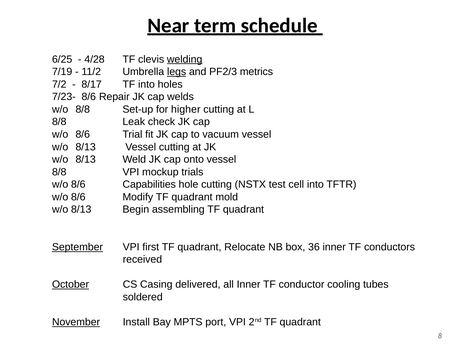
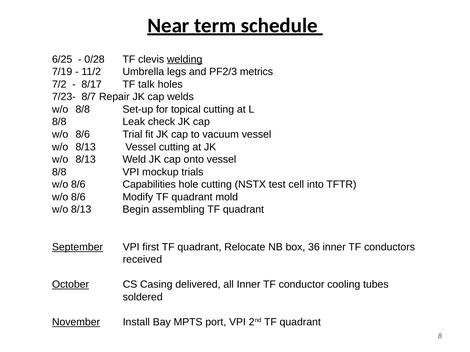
4/28: 4/28 -> 0/28 (95, 59)
legs underline: present -> none (177, 72)
TF into: into -> talk (146, 84)
7/23- 8/6: 8/6 -> 8/7 (89, 97)
higher: higher -> topical (186, 110)
